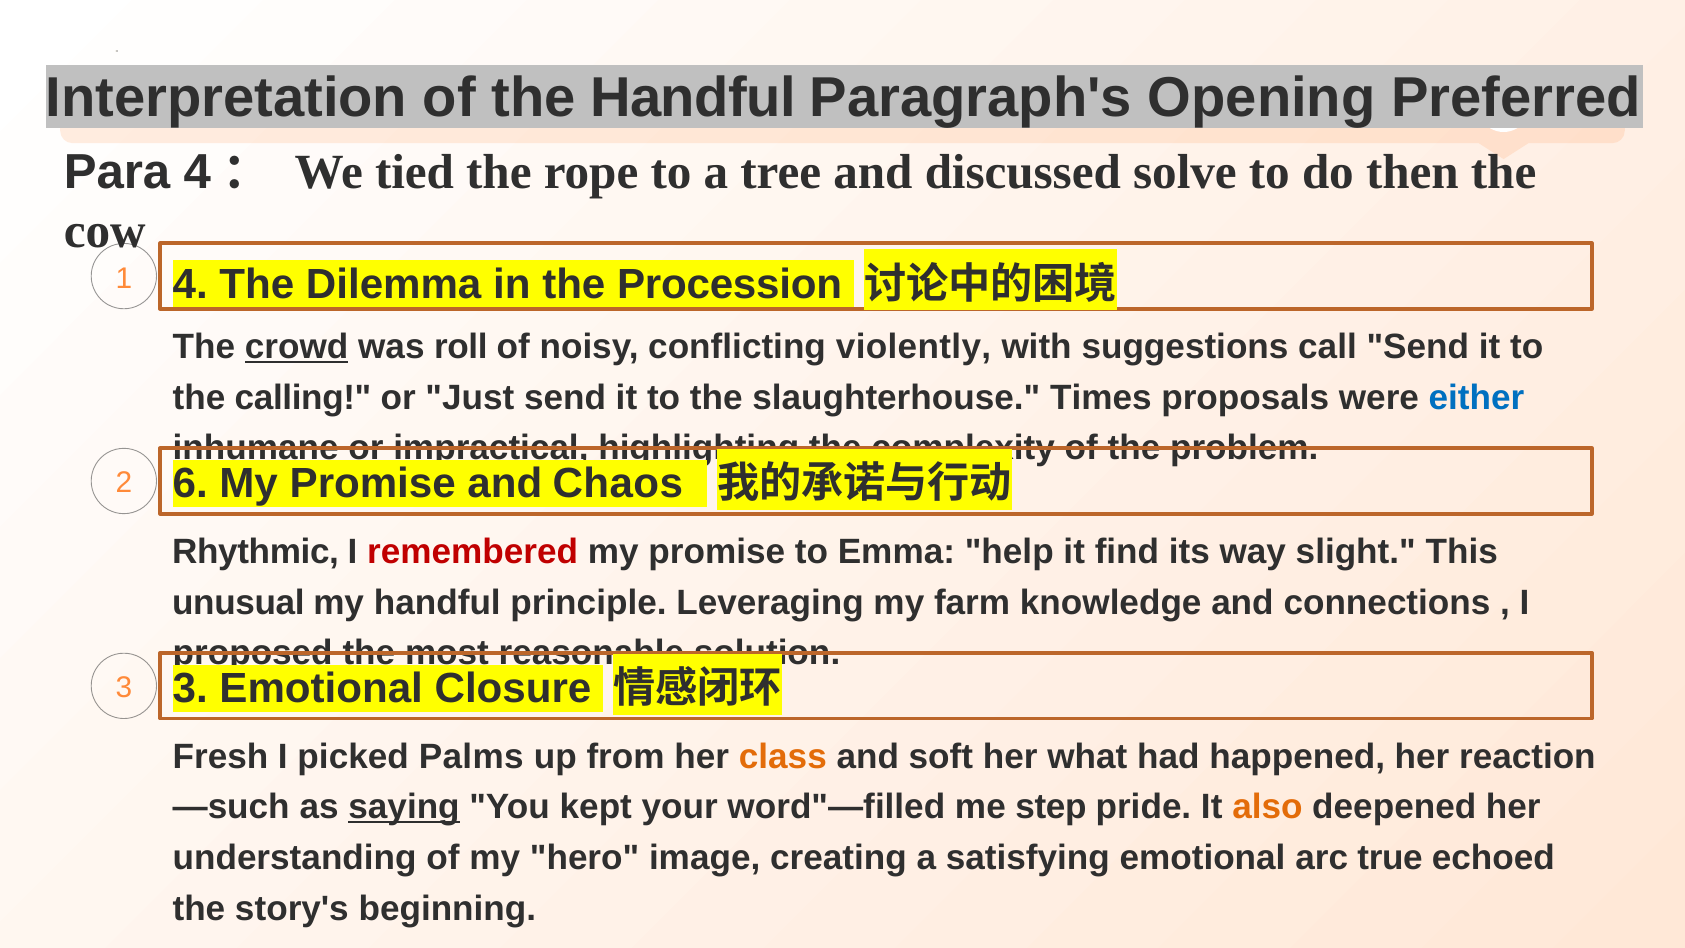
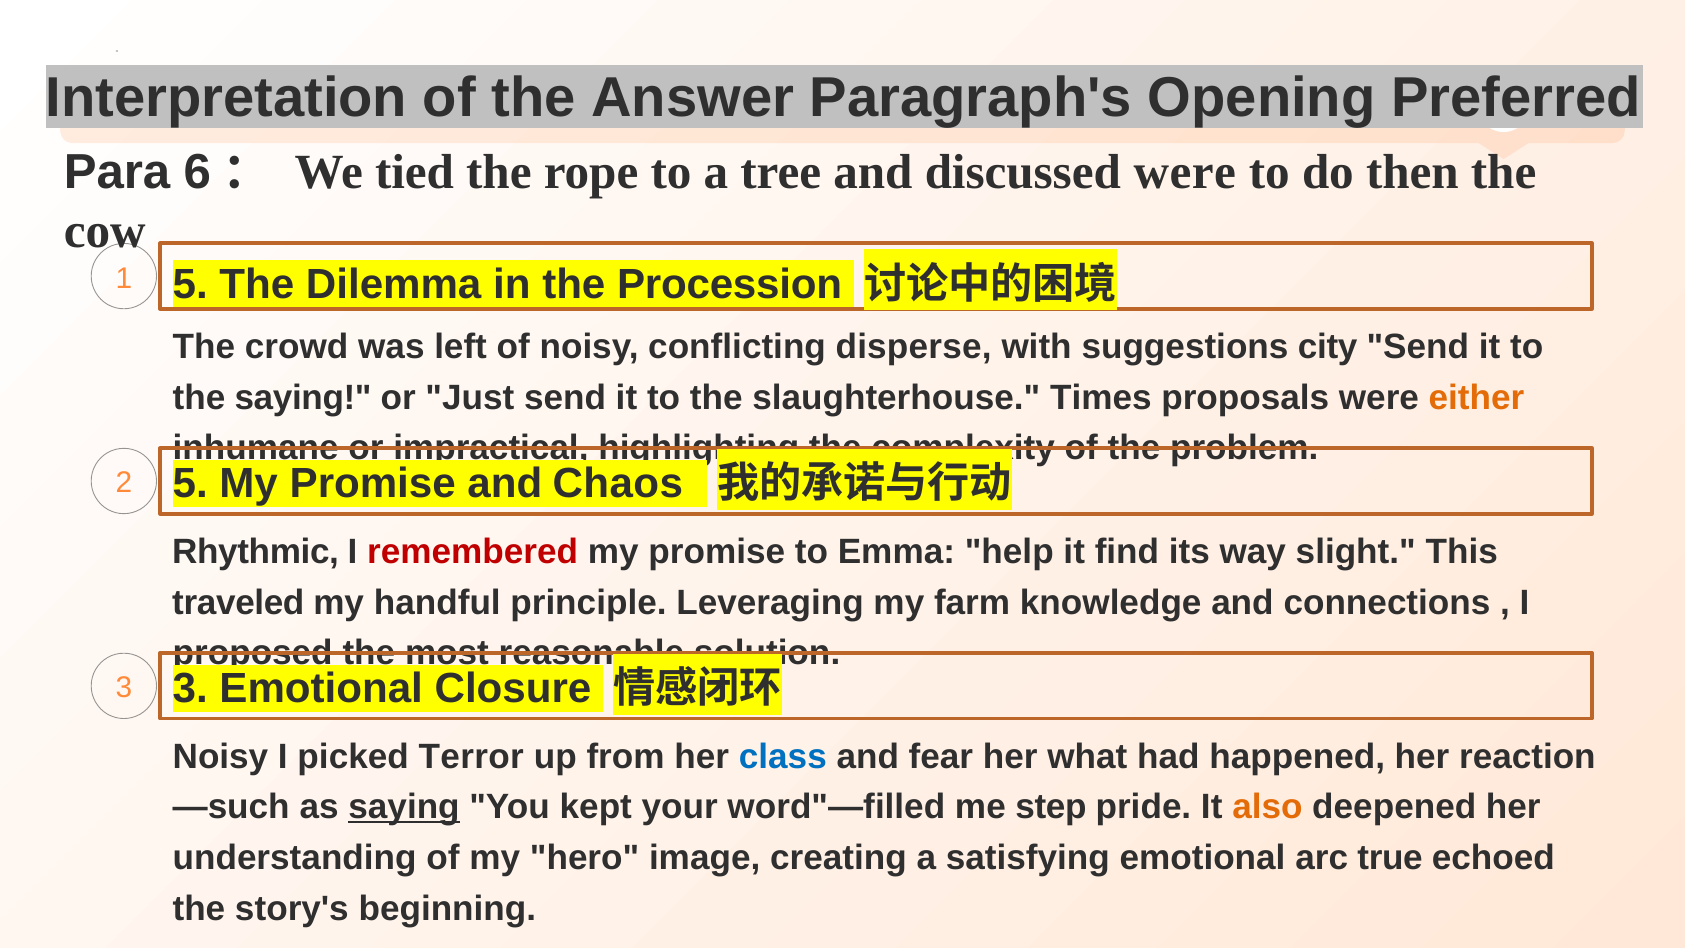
the Handful: Handful -> Answer (693, 98)
Para 4: 4 -> 6 (197, 172)
discussed solve: solve -> were (1185, 172)
1 4: 4 -> 5 (190, 284)
crowd underline: present -> none (297, 347)
roll: roll -> left (461, 347)
violently: violently -> disperse (914, 347)
call: call -> city (1328, 347)
the calling: calling -> saying (303, 397)
either colour: blue -> orange (1477, 397)
2 6: 6 -> 5 (190, 484)
unusual: unusual -> traveled (238, 602)
Fresh: Fresh -> Noisy (220, 757)
Palms: Palms -> Terror (471, 757)
class colour: orange -> blue (783, 757)
soft: soft -> fear (941, 757)
